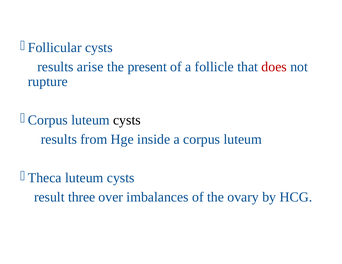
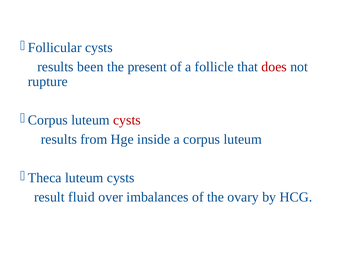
arise: arise -> been (90, 67)
cysts colour: black -> red (127, 120)
three: three -> fluid (81, 197)
